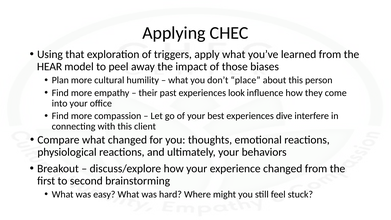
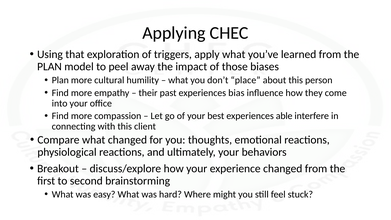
HEAR: HEAR -> PLAN (49, 67)
look: look -> bias (236, 93)
dive: dive -> able (284, 116)
